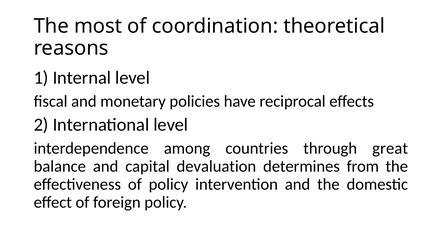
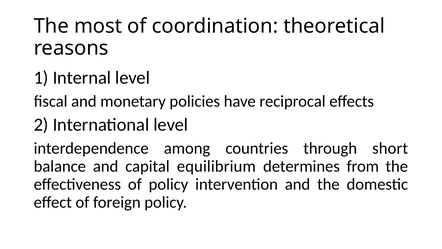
great: great -> short (390, 148)
devaluation: devaluation -> equilibrium (216, 166)
